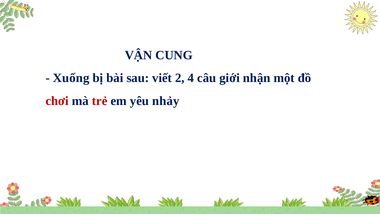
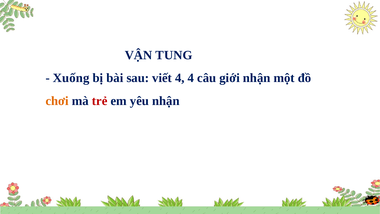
CUNG: CUNG -> TUNG (174, 55)
viết 2: 2 -> 4 (180, 78)
chơi colour: red -> orange (57, 101)
yêu nhảy: nhảy -> nhận (166, 101)
